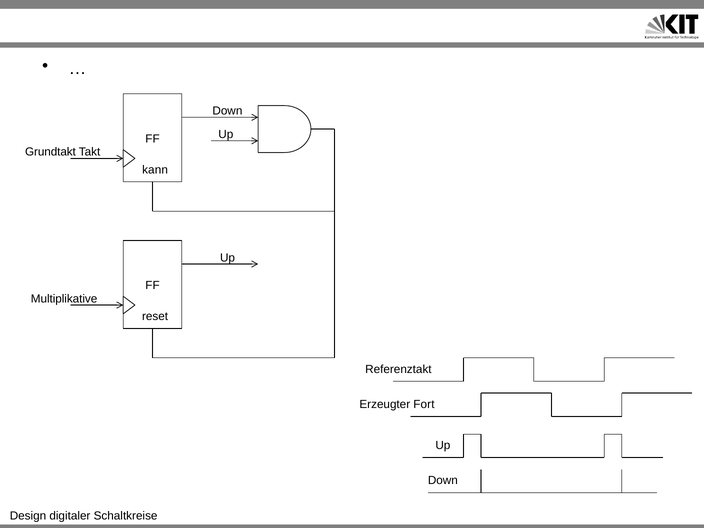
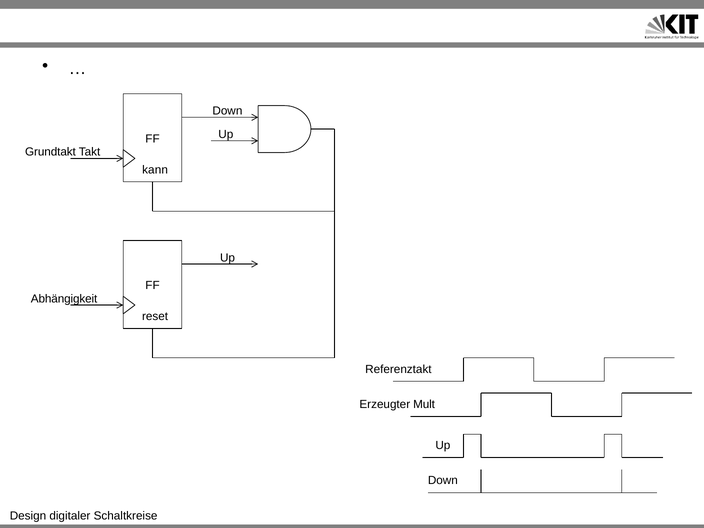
Multiplikative: Multiplikative -> Abhängigkeit (64, 299)
Fort: Fort -> Mult (424, 404)
